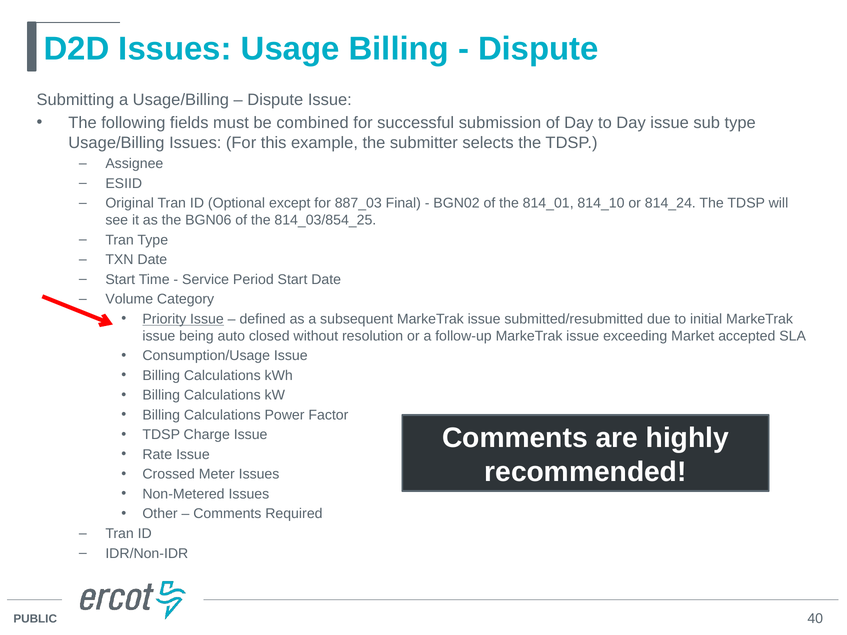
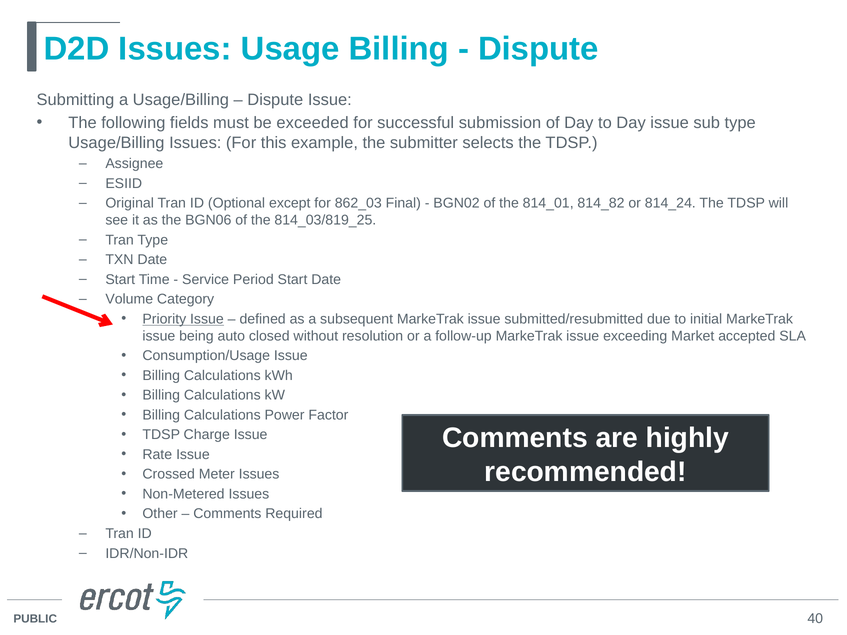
combined: combined -> exceeded (313, 123)
887_03: 887_03 -> 862_03 (358, 203)
814_10: 814_10 -> 814_82 (601, 203)
814_03/854_25: 814_03/854_25 -> 814_03/819_25 (325, 220)
